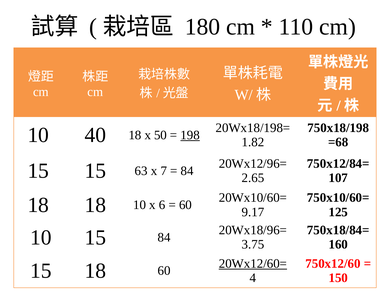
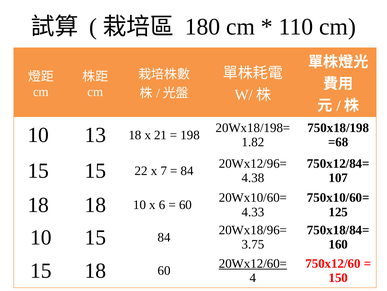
40: 40 -> 13 (95, 135)
50: 50 -> 21 (161, 135)
198 underline: present -> none (190, 135)
63: 63 -> 22 (141, 170)
2.65: 2.65 -> 4.38 (253, 178)
9.17: 9.17 -> 4.33 (253, 211)
